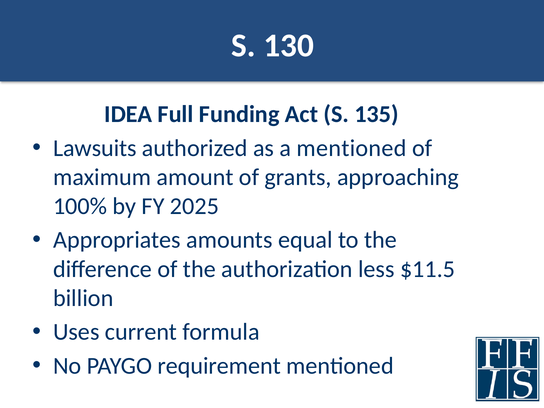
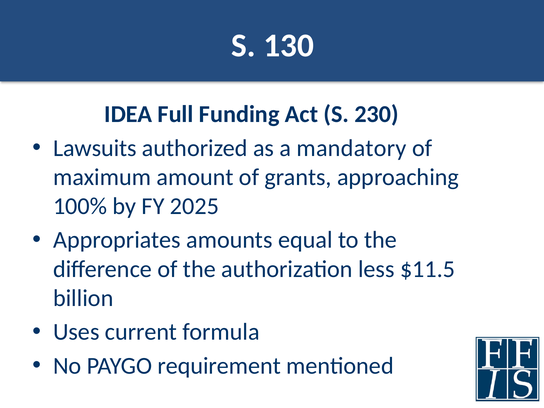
135: 135 -> 230 (377, 114)
a mentioned: mentioned -> mandatory (352, 148)
